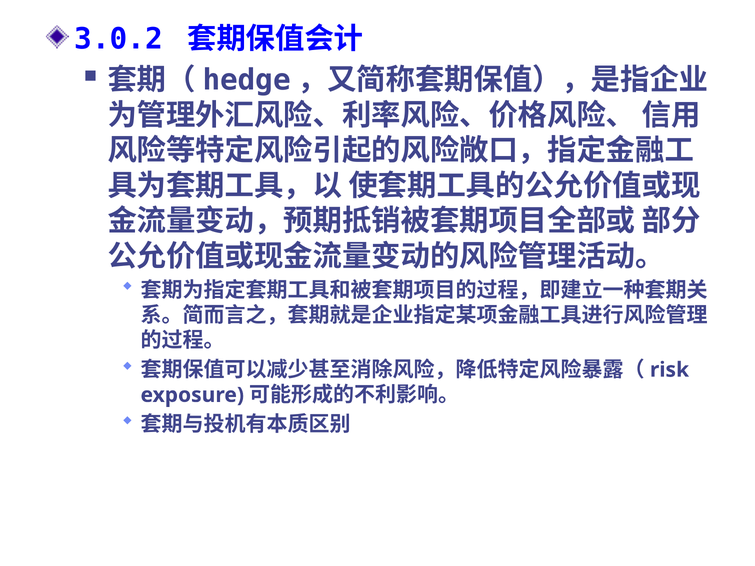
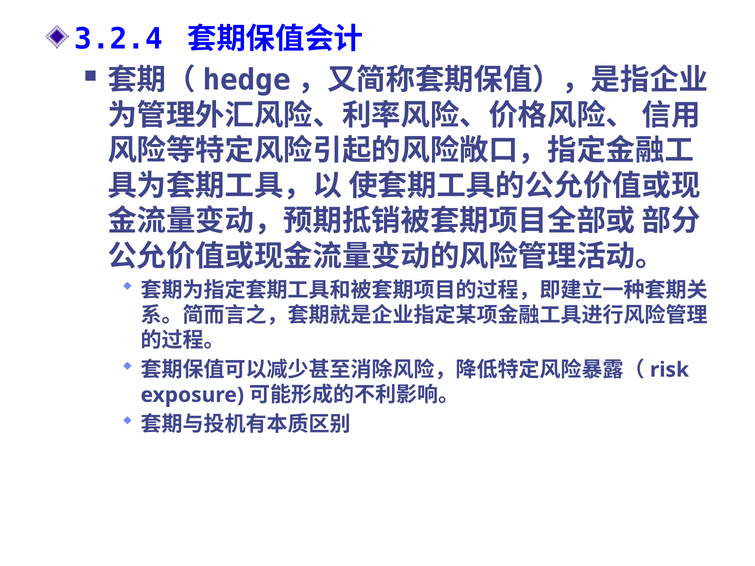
3.0.2: 3.0.2 -> 3.2.4 (119, 39)
